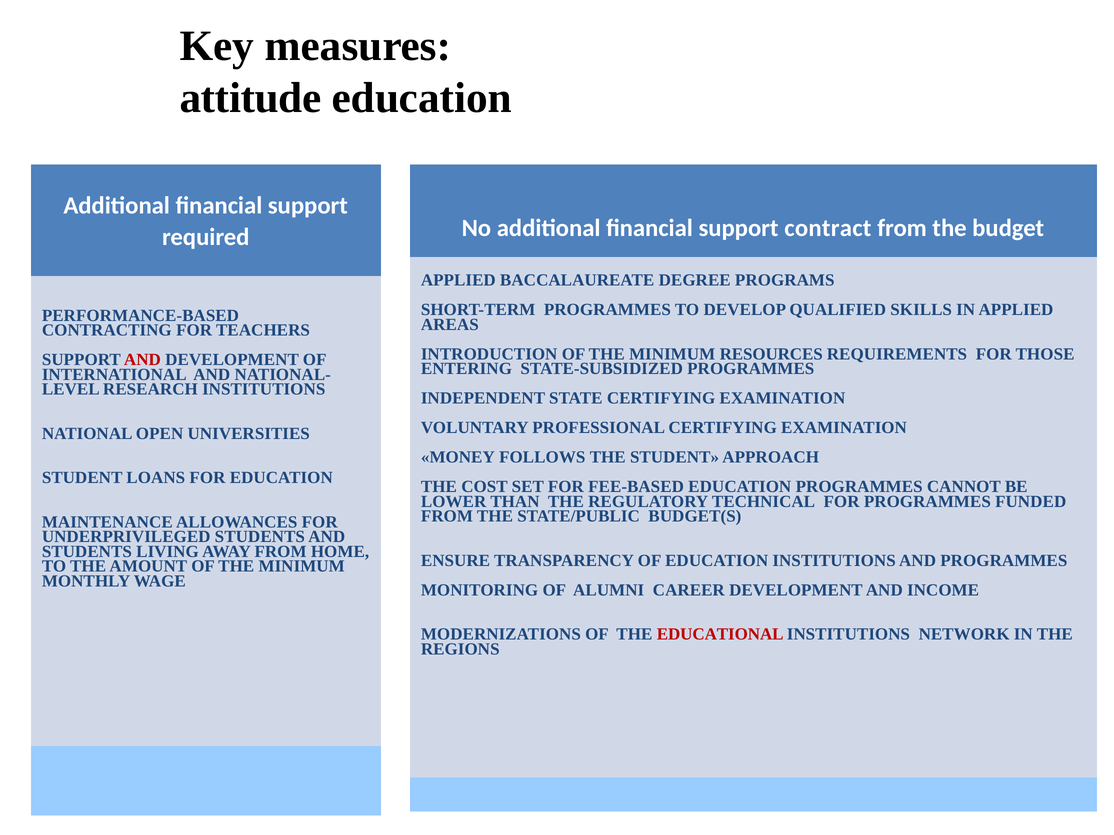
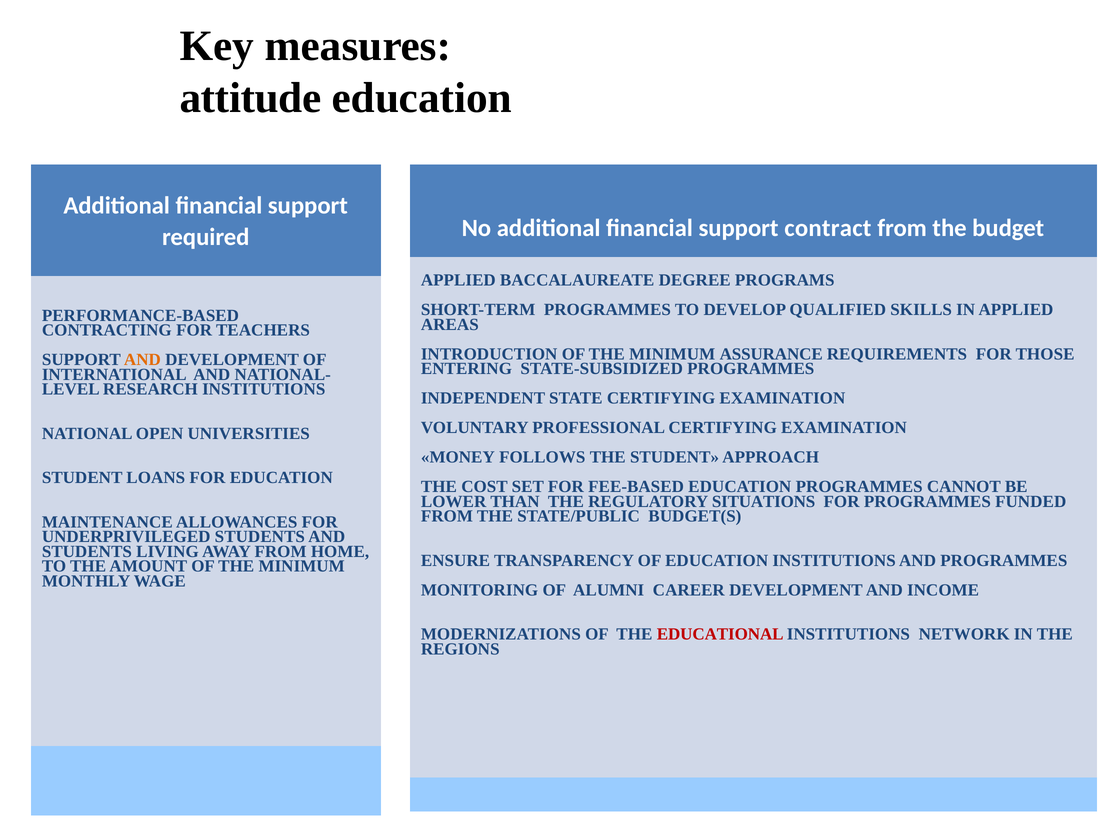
RESOURCES: RESOURCES -> ASSURANCE (771, 354)
AND colour: red -> orange (142, 360)
TECHNICAL: TECHNICAL -> SITUATIONS (764, 502)
